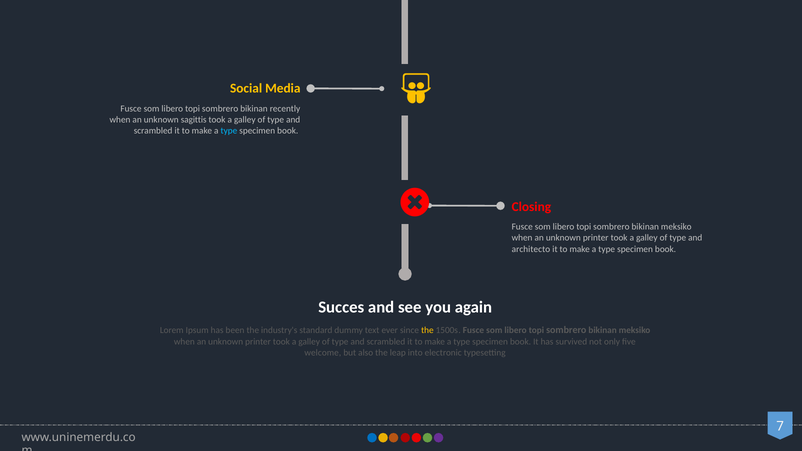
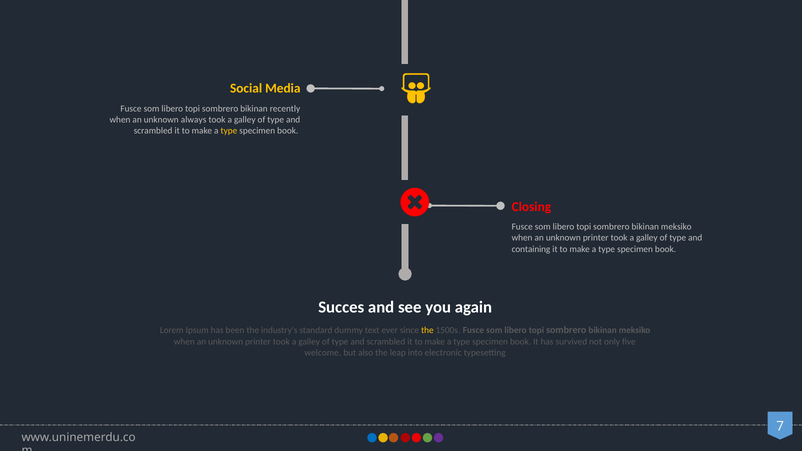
sagittis: sagittis -> always (194, 120)
type colour: light blue -> yellow (229, 131)
architecto: architecto -> containing (531, 249)
